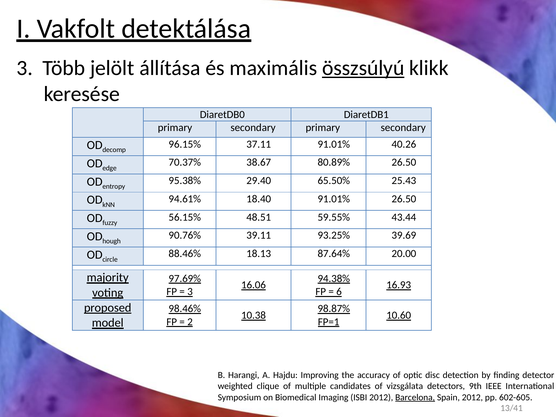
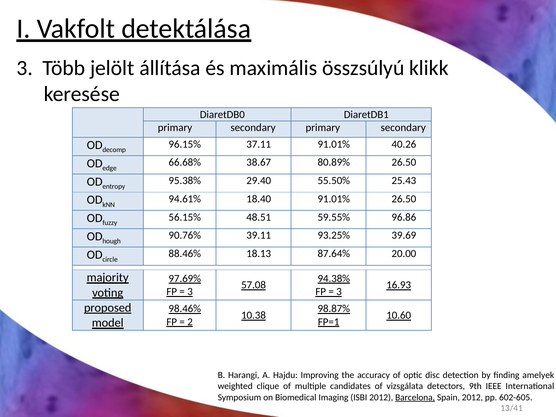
összsúlyú underline: present -> none (363, 68)
70.37%: 70.37% -> 66.68% (185, 162)
65.50%: 65.50% -> 55.50% (334, 181)
43.44: 43.44 -> 96.86 (404, 217)
16.06: 16.06 -> 57.08 (253, 285)
6: 6 -> 3 (339, 292)
detector: detector -> amelyek (538, 375)
